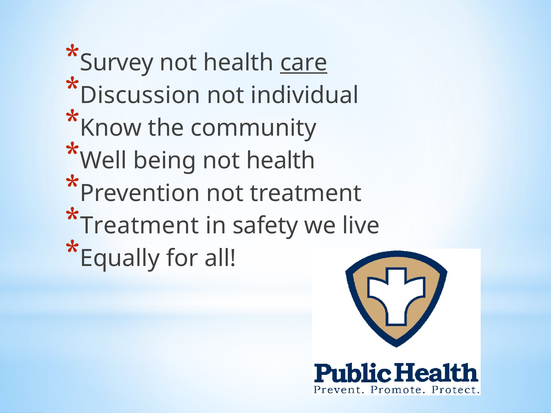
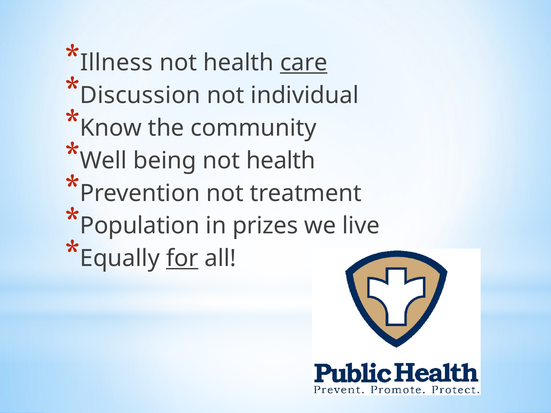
Survey: Survey -> Illness (117, 63)
Treatment: Treatment -> Population (140, 226)
safety: safety -> prizes (265, 226)
for underline: none -> present (182, 259)
